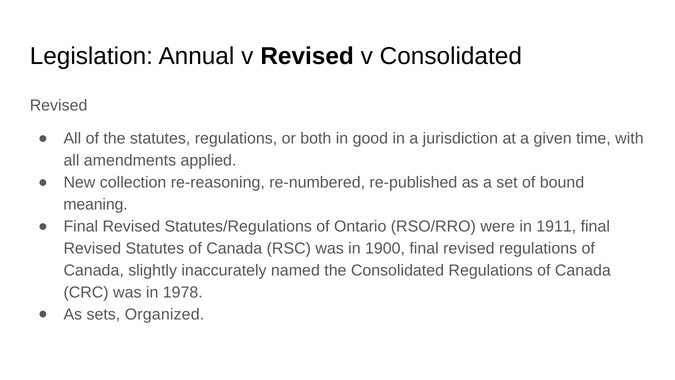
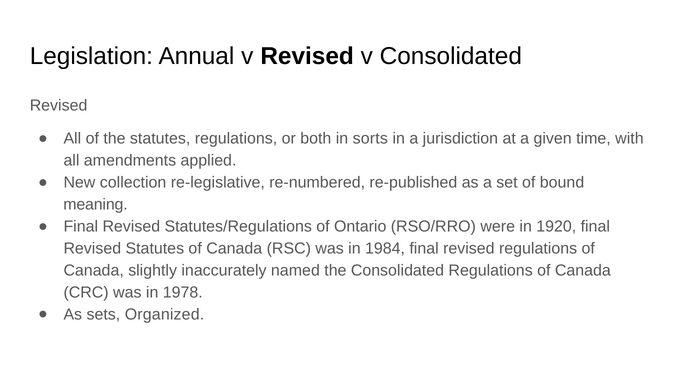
good: good -> sorts (370, 139)
re-reasoning: re-reasoning -> re-legislative (218, 183)
1911: 1911 -> 1920 (556, 226)
1900: 1900 -> 1984 (385, 248)
